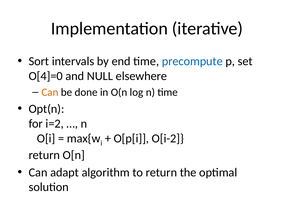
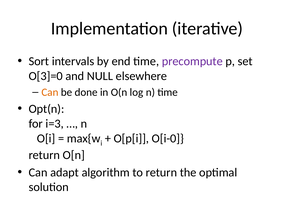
precompute colour: blue -> purple (192, 61)
O[4]=0: O[4]=0 -> O[3]=0 (46, 76)
i=2: i=2 -> i=3 (55, 123)
O[i-2: O[i-2 -> O[i-0 (168, 138)
